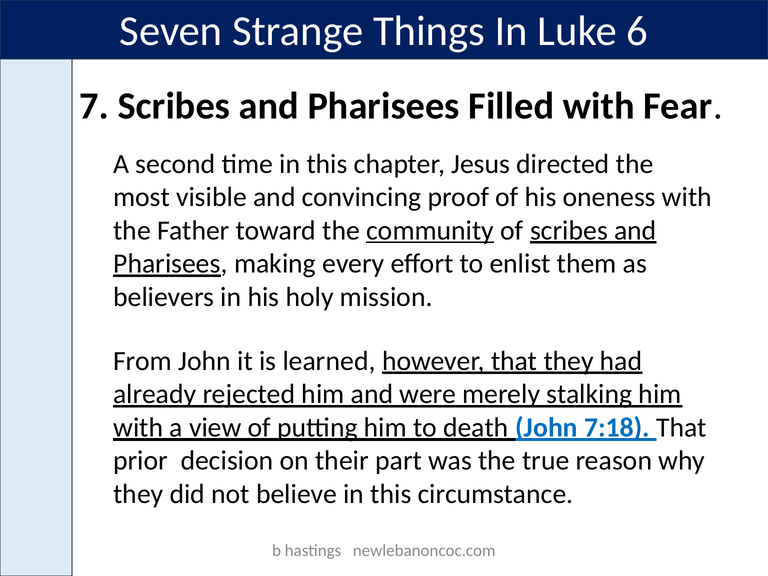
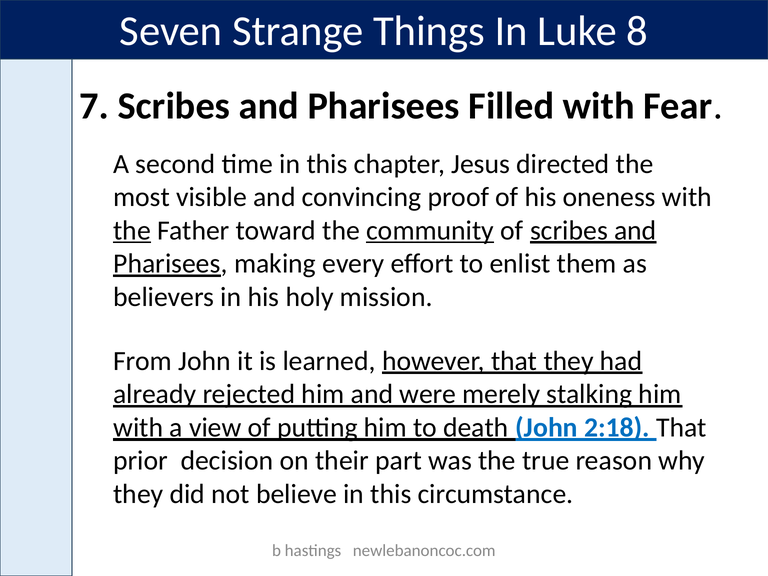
6: 6 -> 8 (637, 31)
the underline: none -> present (132, 230)
7:18: 7:18 -> 2:18 (617, 427)
